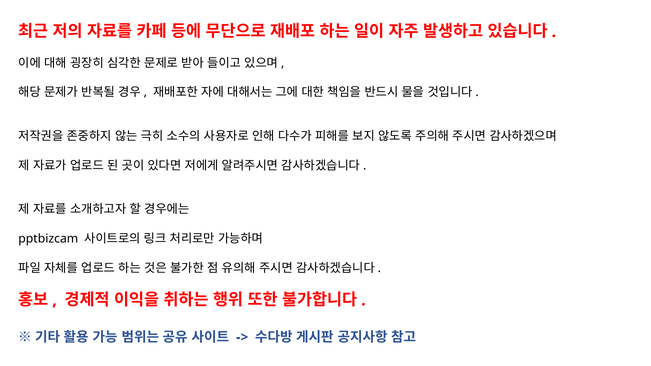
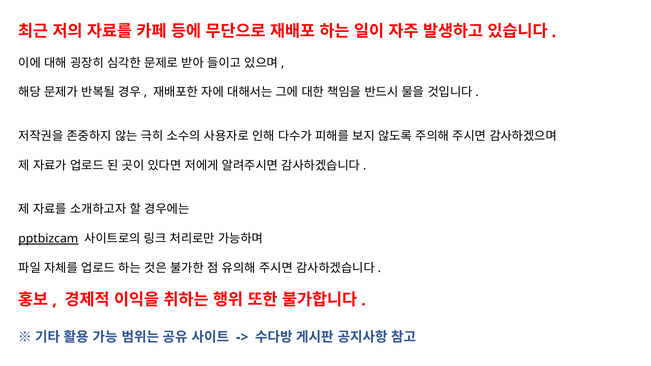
pptbizcam underline: none -> present (48, 239)
